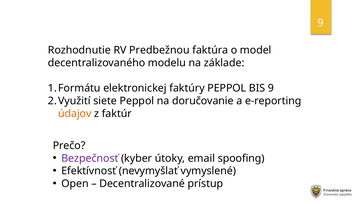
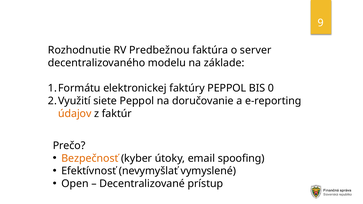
model: model -> server (256, 50)
BIS 9: 9 -> 0 (271, 88)
Bezpečnosť colour: purple -> orange (90, 158)
